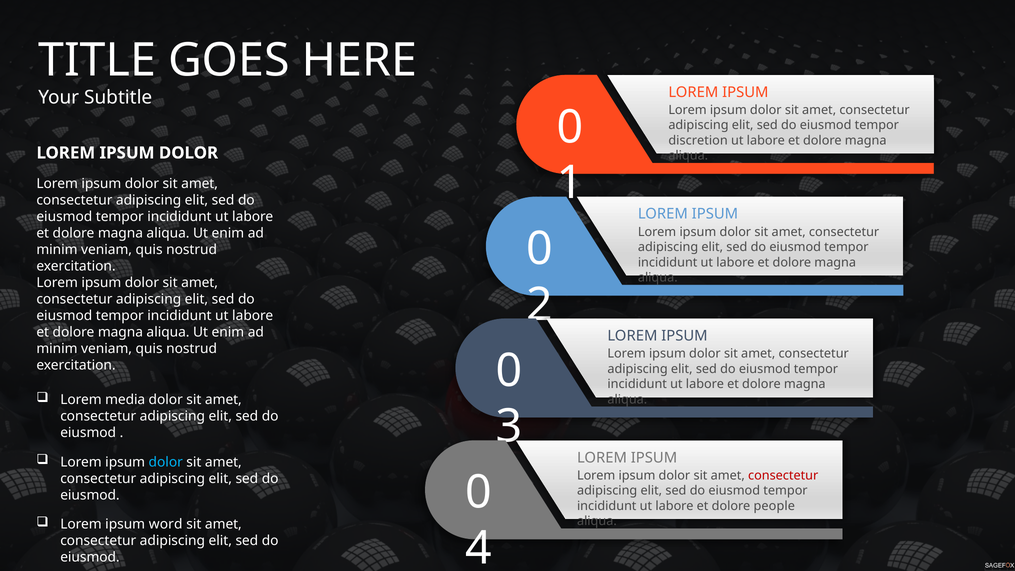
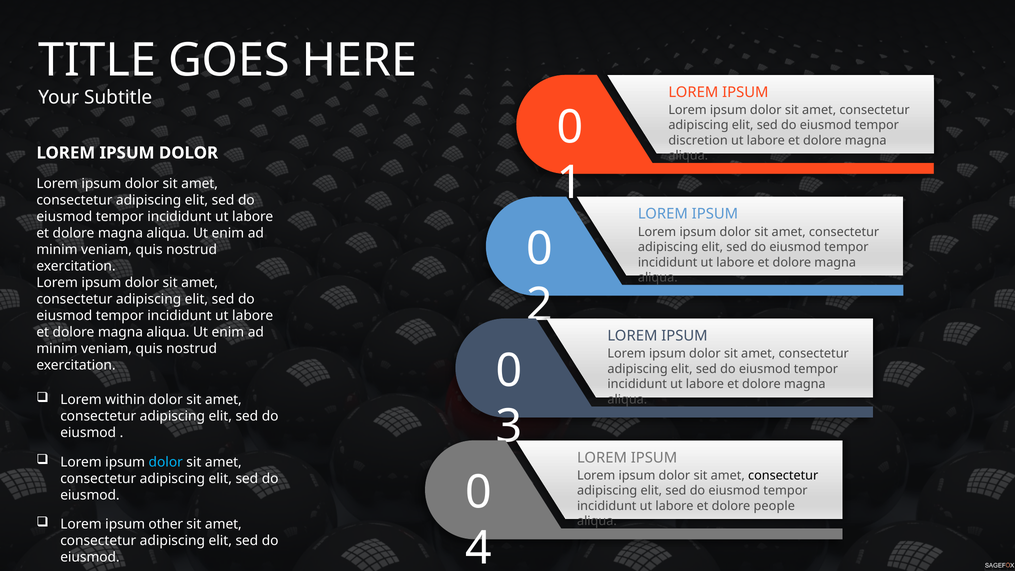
media: media -> within (125, 400)
consectetur colour: red -> black (783, 475)
word: word -> other (166, 524)
